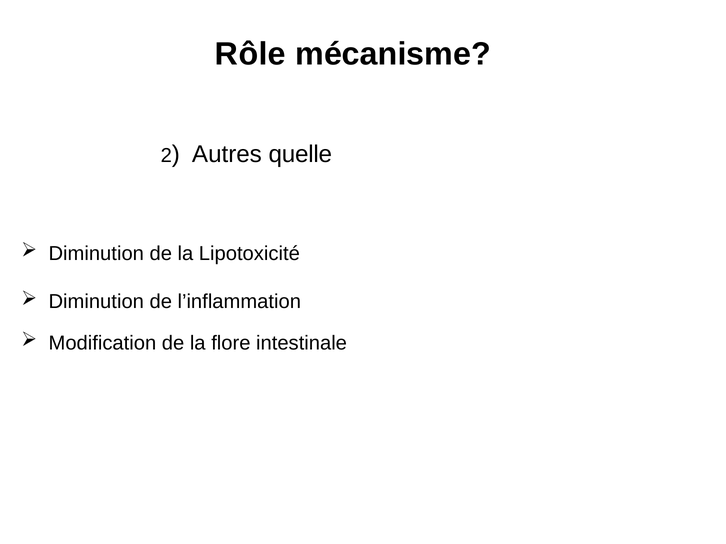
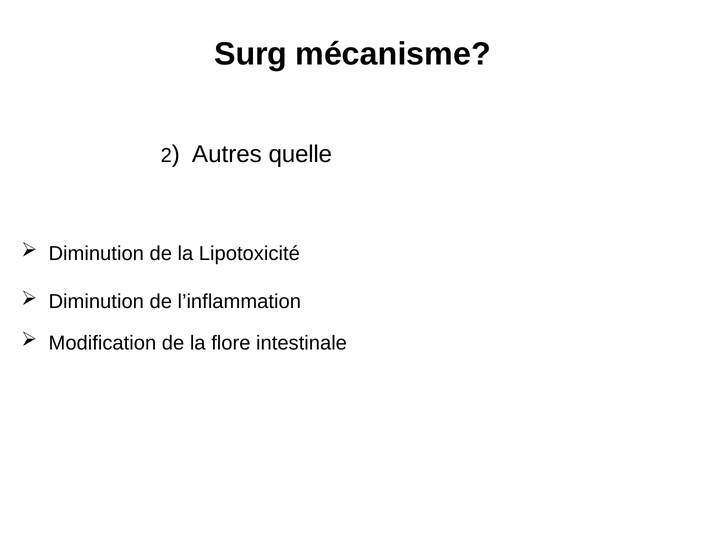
Rôle: Rôle -> Surg (251, 54)
